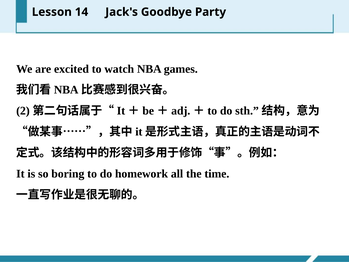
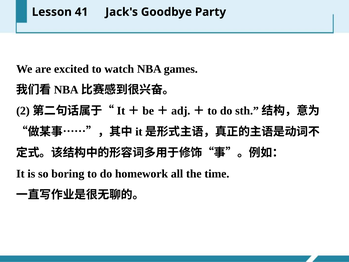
14: 14 -> 41 (81, 12)
